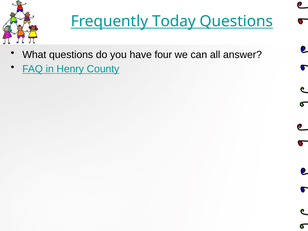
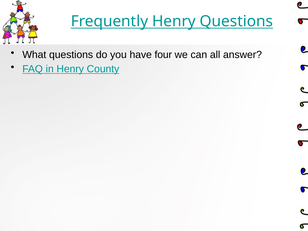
Frequently Today: Today -> Henry (174, 21)
